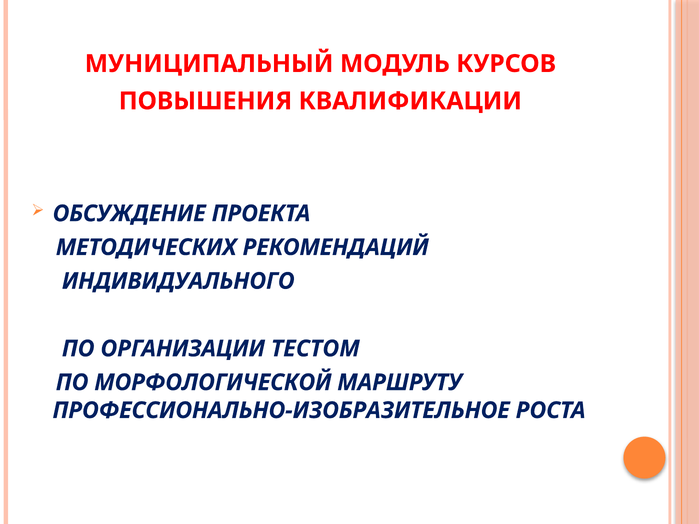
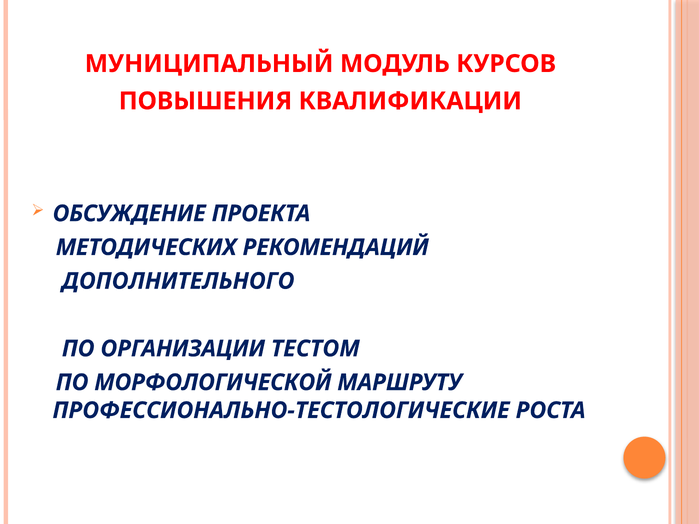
ИНДИВИДУАЛЬНОГО: ИНДИВИДУАЛЬНОГО -> ДОПОЛНИТЕЛЬНОГО (178, 281)
ПРОФЕССИОНАЛЬНО-ИЗОБРАЗИТЕЛЬНОЕ: ПРОФЕССИОНАЛЬНО-ИЗОБРАЗИТЕЛЬНОЕ -> ПРОФЕССИОНАЛЬНО-ТЕСТОЛОГИЧЕСКИЕ (281, 411)
